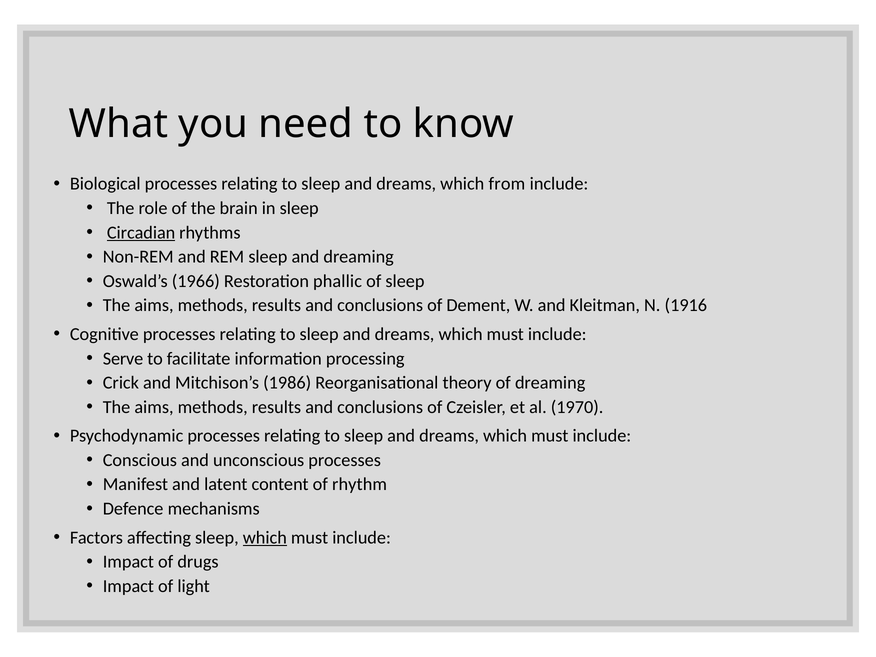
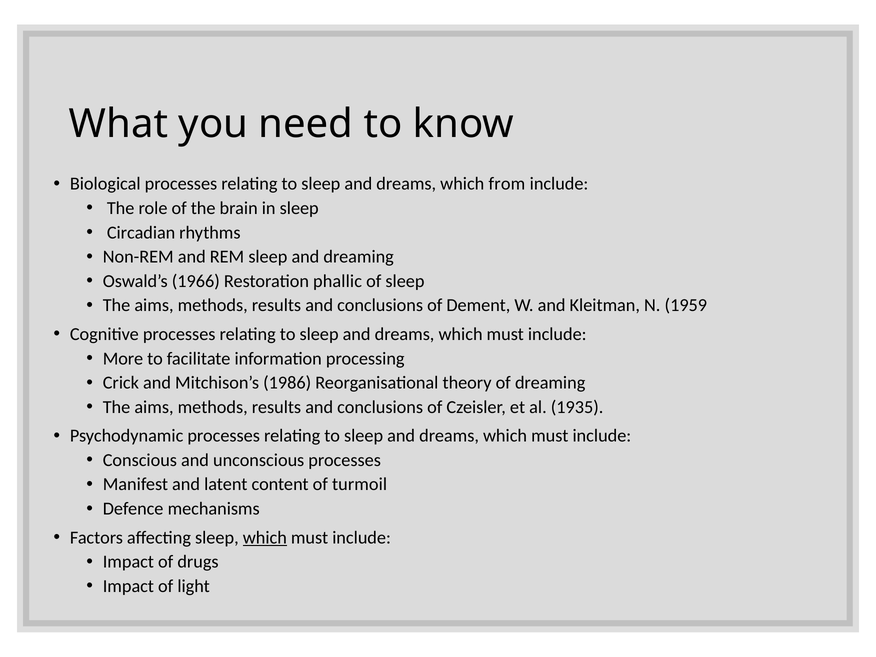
Circadian underline: present -> none (141, 232)
1916: 1916 -> 1959 (686, 305)
Serve: Serve -> More (123, 358)
1970: 1970 -> 1935 (577, 407)
rhythm: rhythm -> turmoil (360, 484)
